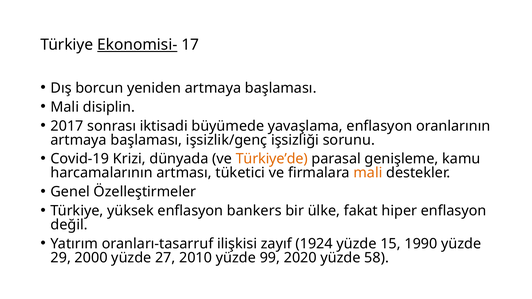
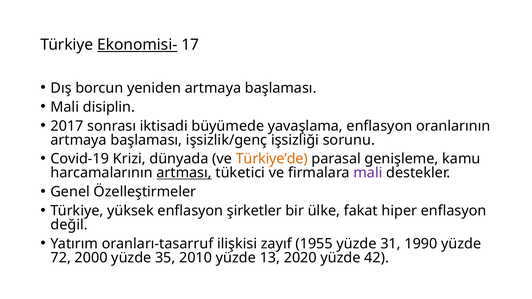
artması underline: none -> present (184, 173)
mali colour: orange -> purple (368, 173)
bankers: bankers -> şirketler (254, 211)
1924: 1924 -> 1955 (314, 244)
15: 15 -> 31 (391, 244)
29: 29 -> 72 (61, 258)
27: 27 -> 35 (165, 258)
99: 99 -> 13 (270, 258)
58: 58 -> 42 (377, 258)
